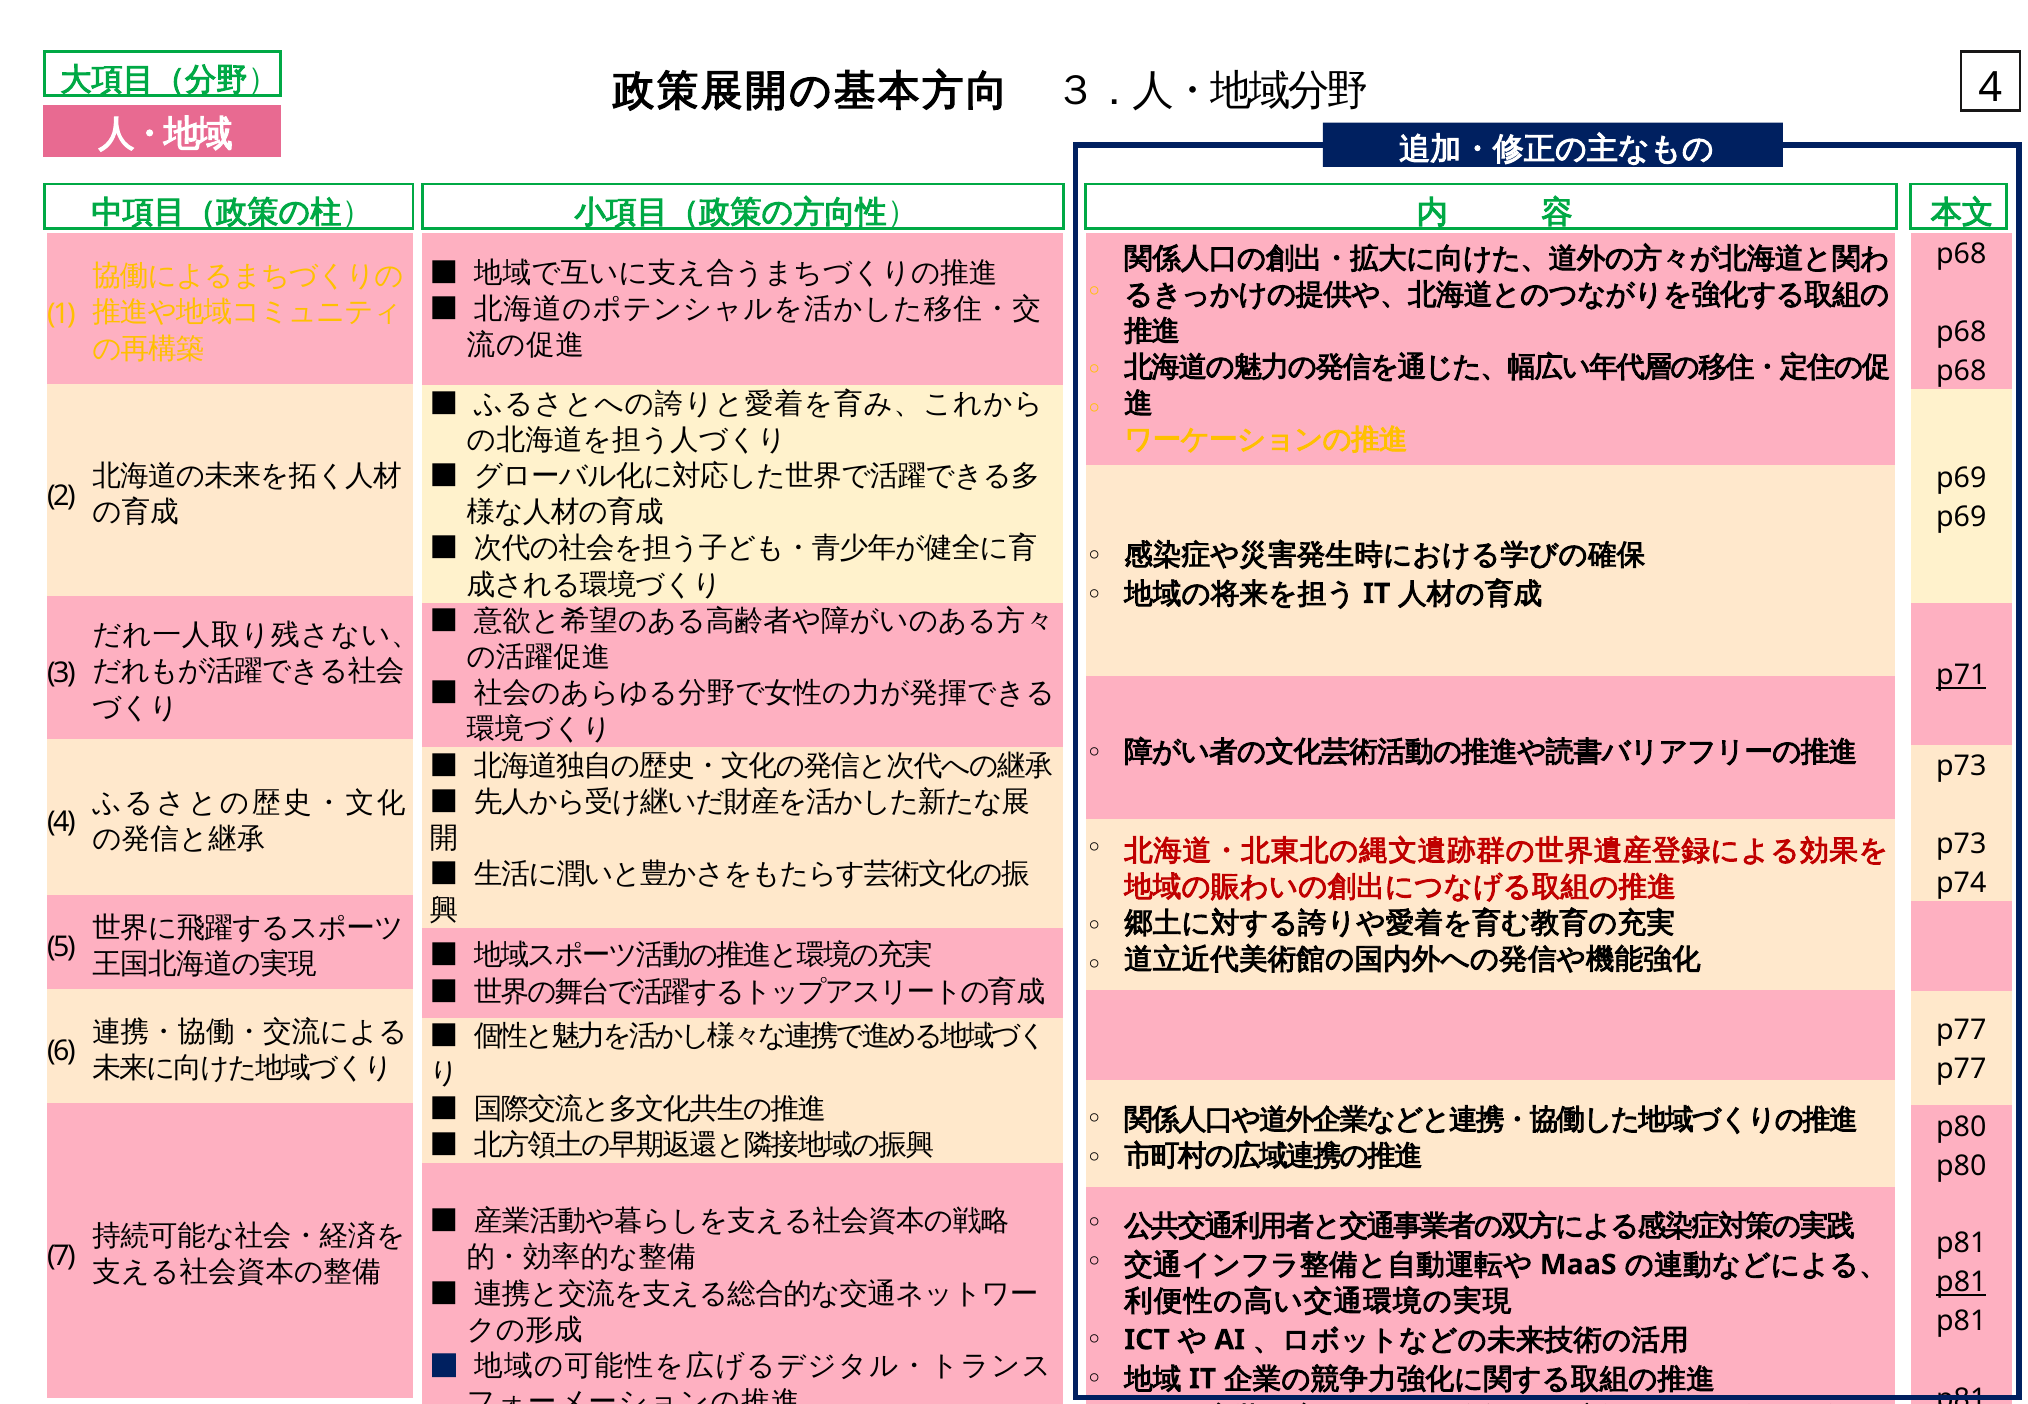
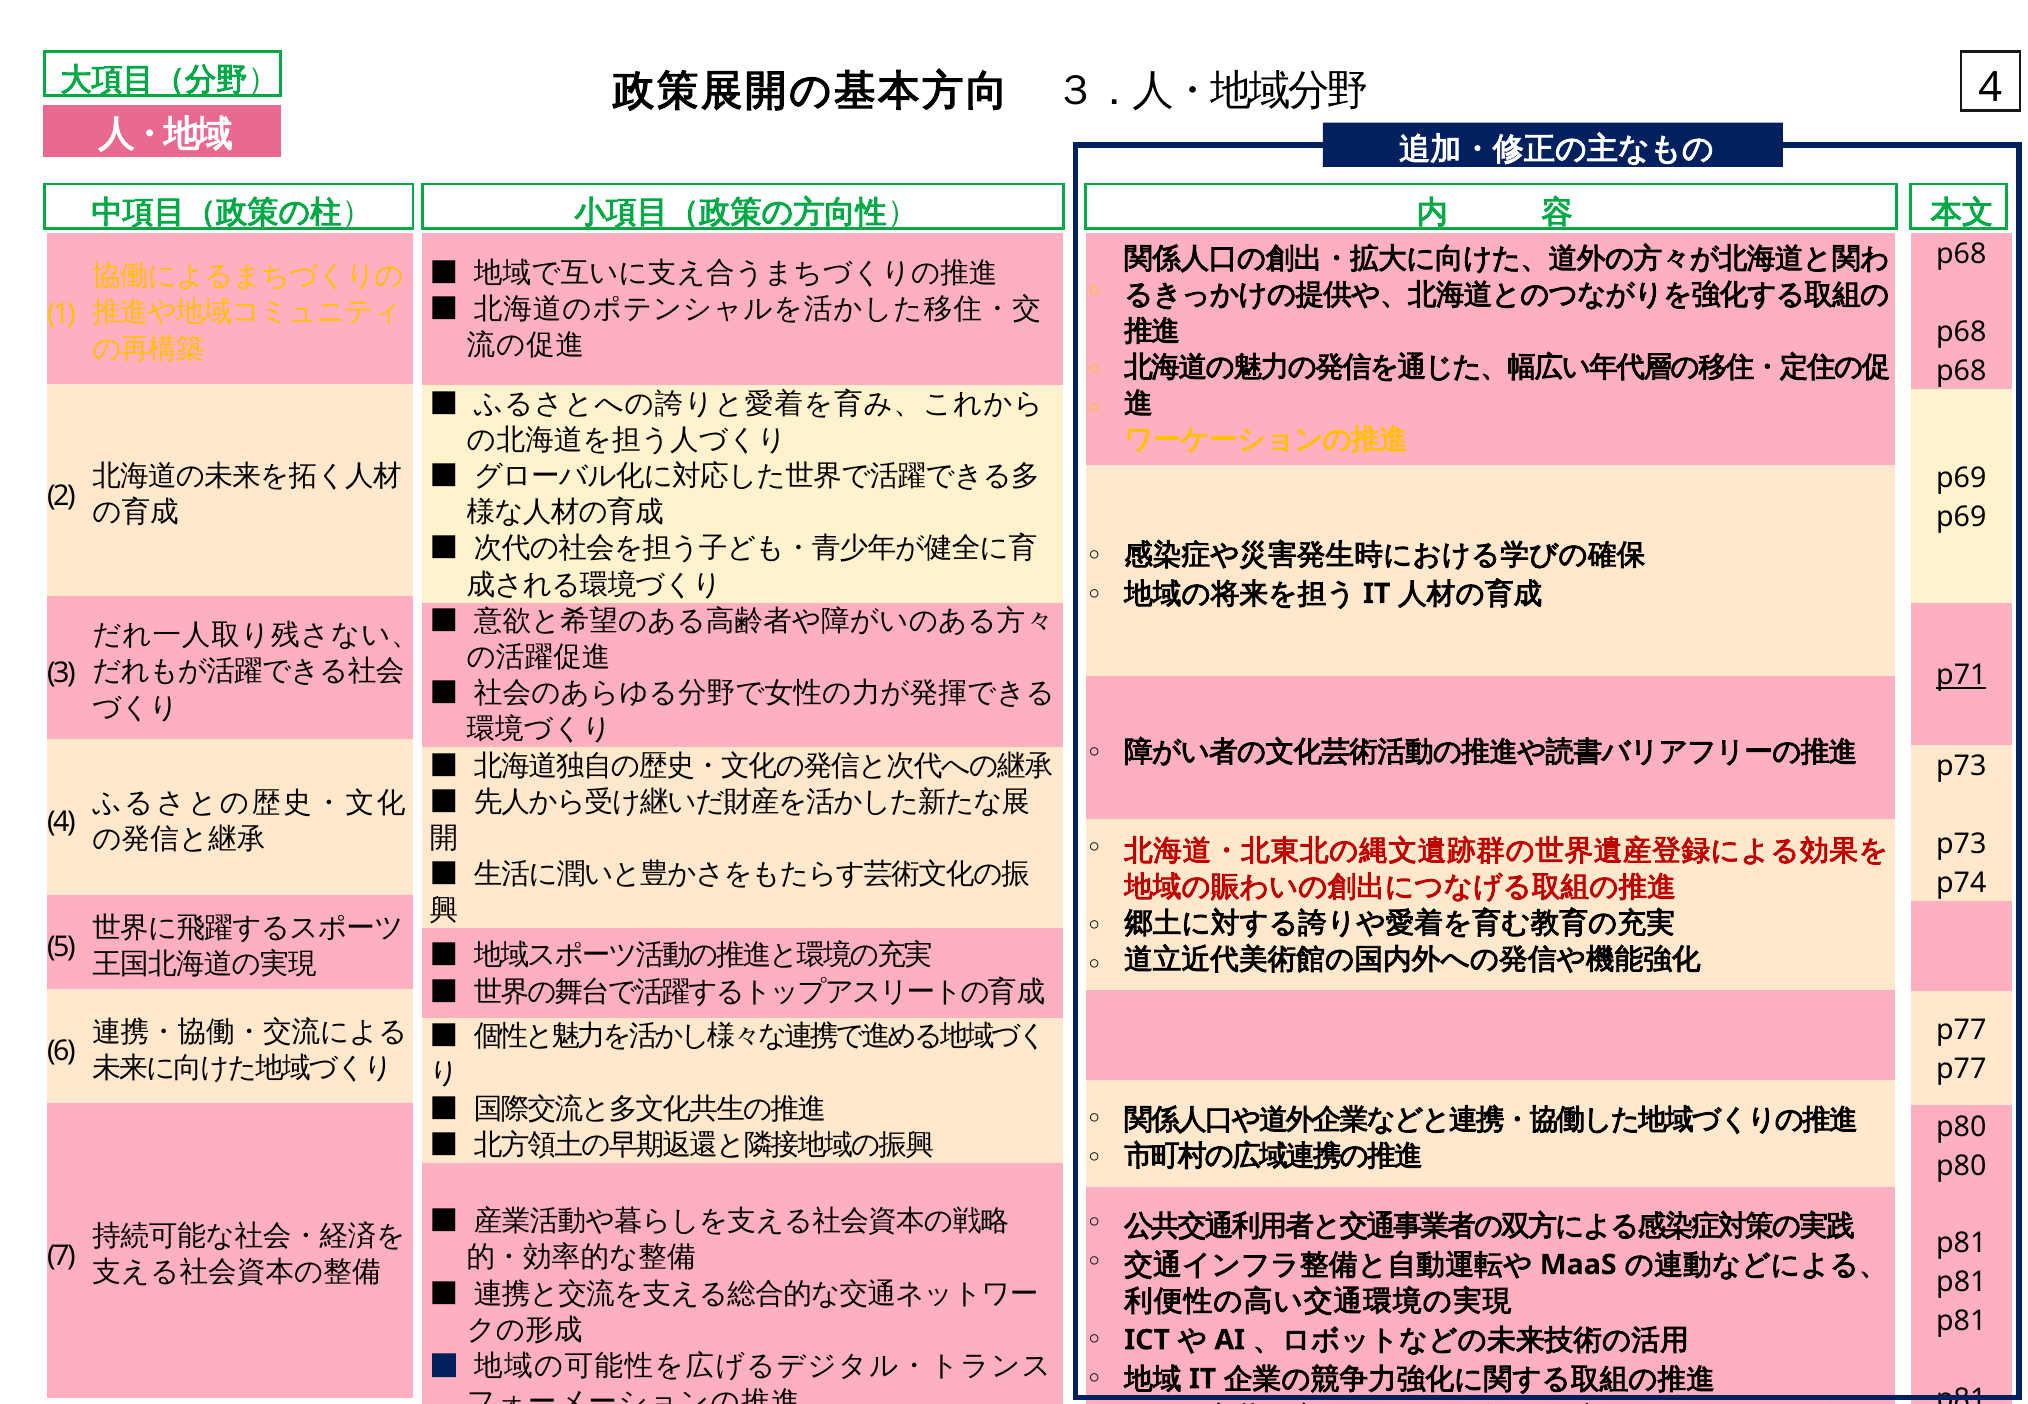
p81 underline: present -> none (1961, 1283)
